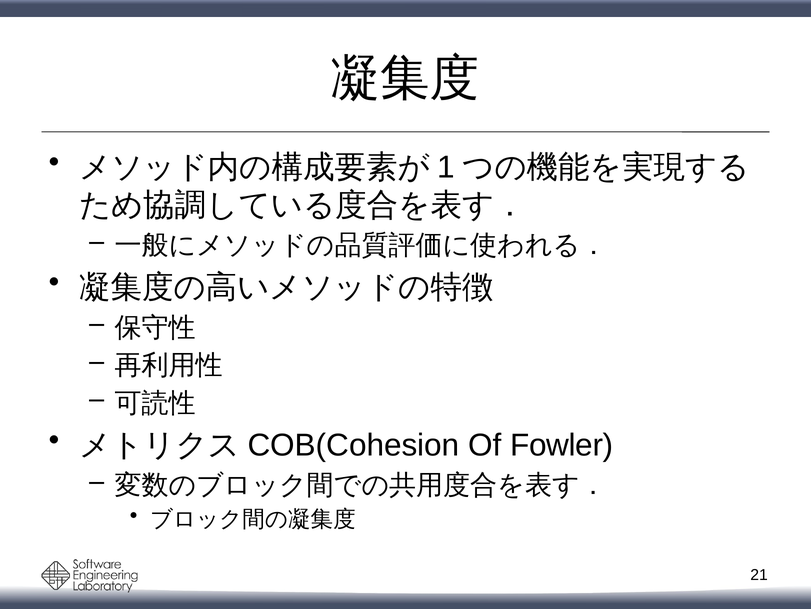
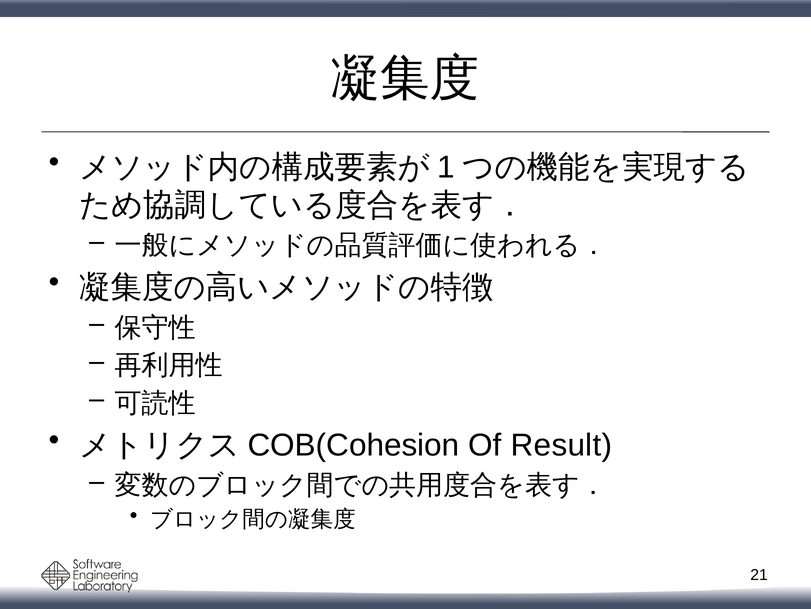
Fowler: Fowler -> Result (561, 445)
